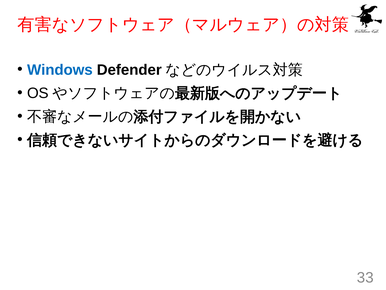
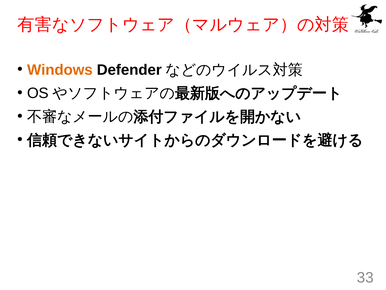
Windows colour: blue -> orange (60, 70)
